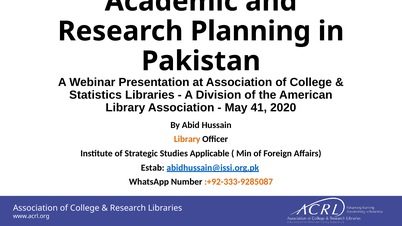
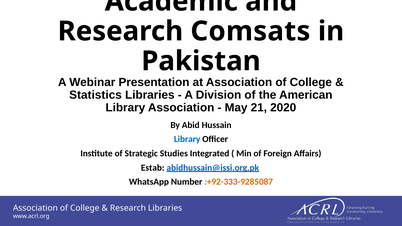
Planning: Planning -> Comsats (250, 31)
41: 41 -> 21 (259, 108)
Library colour: orange -> blue (187, 139)
Applicable: Applicable -> Integrated (210, 153)
